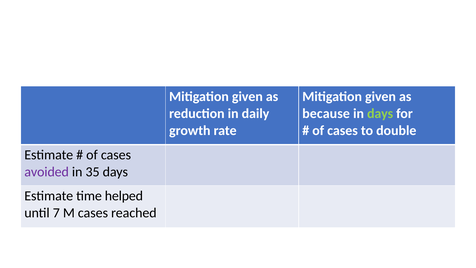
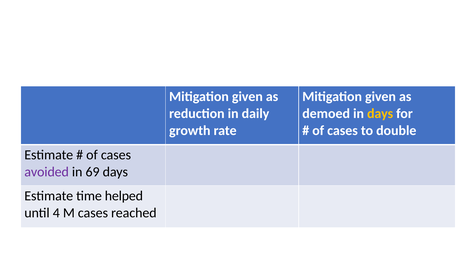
because: because -> demoed (326, 114)
days colour: light green -> yellow (380, 114)
35: 35 -> 69 (93, 172)
7: 7 -> 4 (56, 213)
